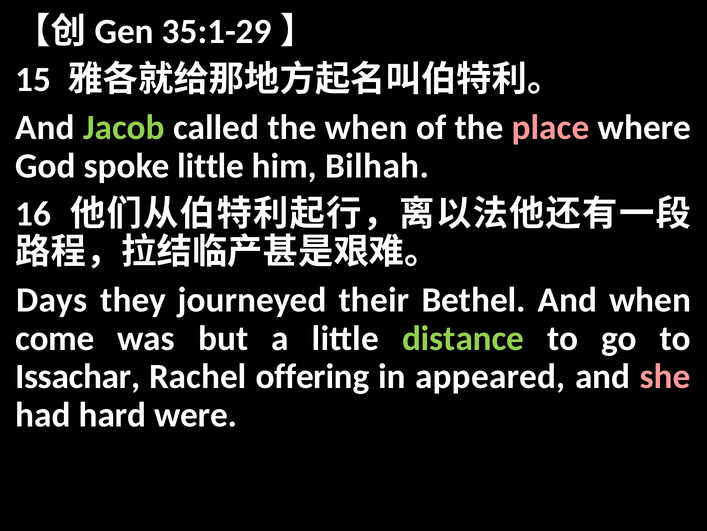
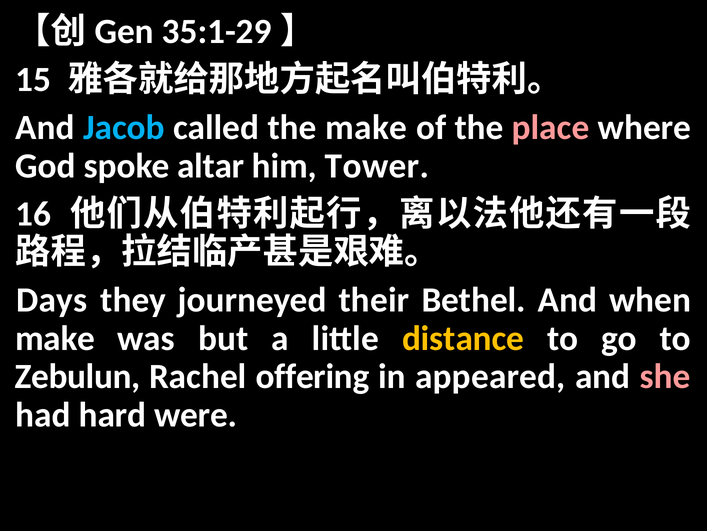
Jacob colour: light green -> light blue (124, 127)
the when: when -> make (366, 127)
spoke little: little -> altar (211, 166)
Bilhah: Bilhah -> Tower (377, 166)
come: come -> make (55, 338)
distance colour: light green -> yellow (463, 338)
Issachar: Issachar -> Zebulun (78, 376)
